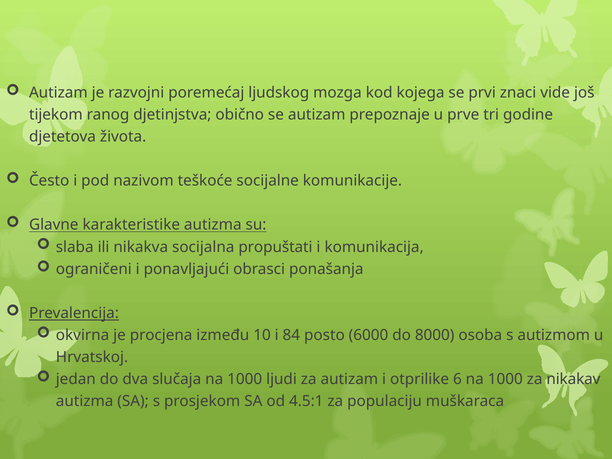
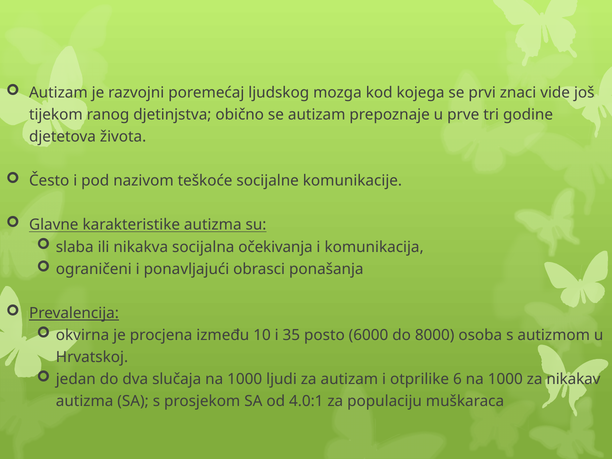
propuštati: propuštati -> očekivanja (275, 247)
84: 84 -> 35 (291, 335)
4.5:1: 4.5:1 -> 4.0:1 (306, 401)
